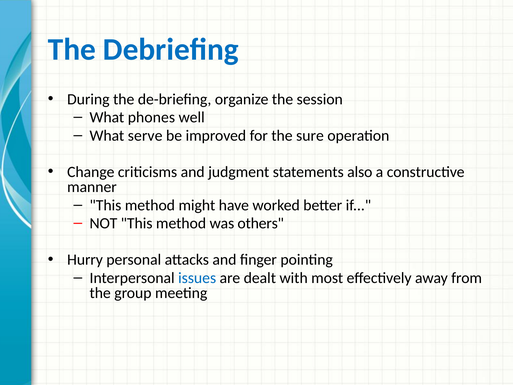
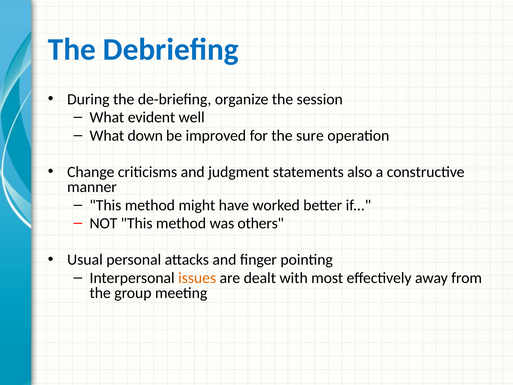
phones: phones -> evident (151, 117)
serve: serve -> down (145, 136)
Hurry: Hurry -> Usual (85, 260)
issues colour: blue -> orange (197, 278)
